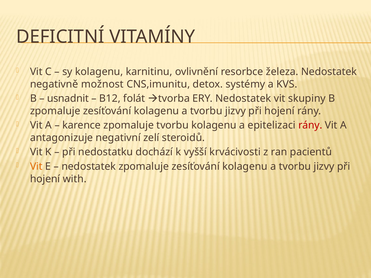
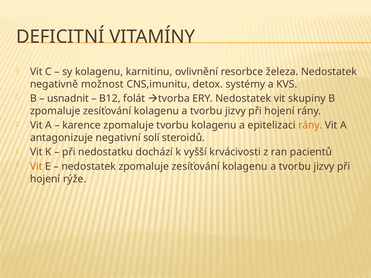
rány colour: red -> orange (310, 125)
zelí: zelí -> solí (151, 138)
with: with -> rýže (75, 179)
